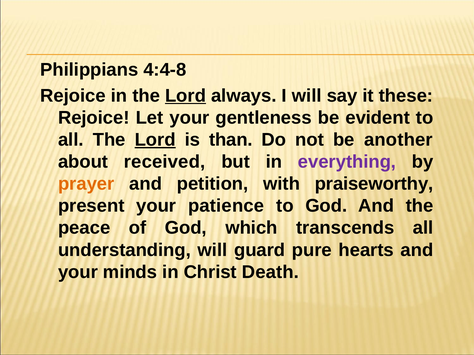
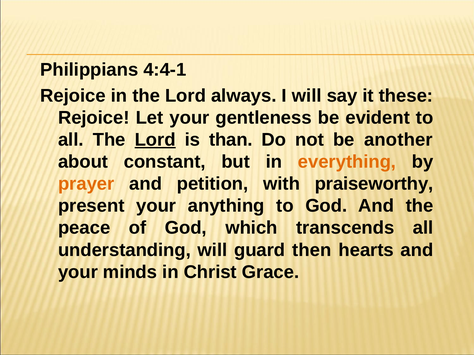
4:4-8: 4:4-8 -> 4:4-1 (165, 70)
Lord underline: present -> none (186, 96)
received: received -> constant (165, 162)
everything colour: purple -> orange (347, 162)
patience: patience -> anything (226, 206)
pure: pure -> then (312, 250)
Death: Death -> Grace (271, 272)
